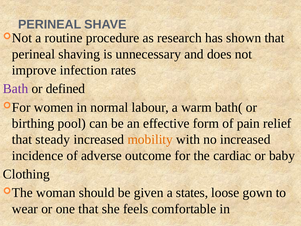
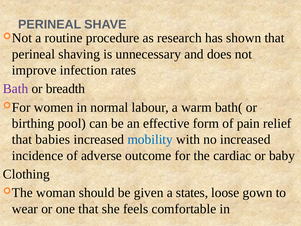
defined: defined -> breadth (65, 89)
steady: steady -> babies (53, 139)
mobility colour: orange -> blue (150, 139)
